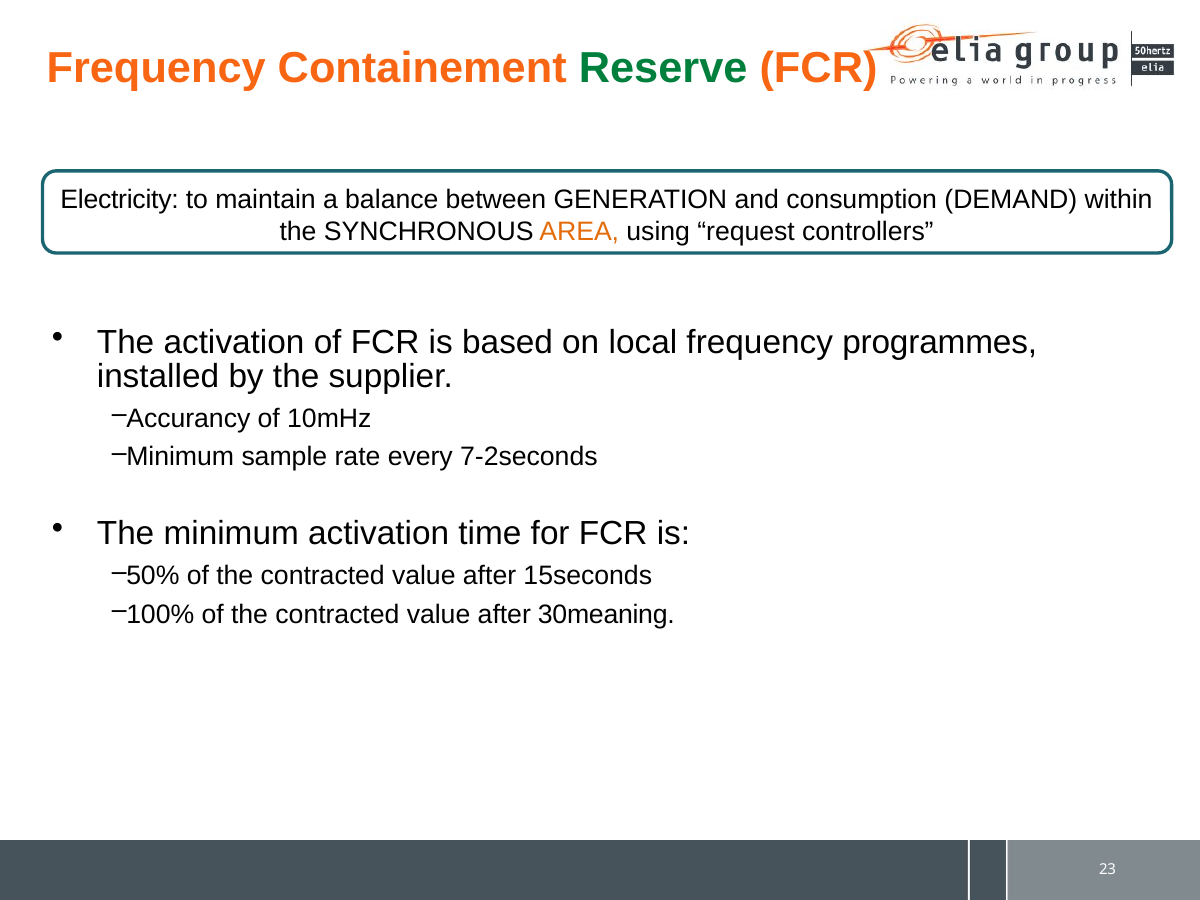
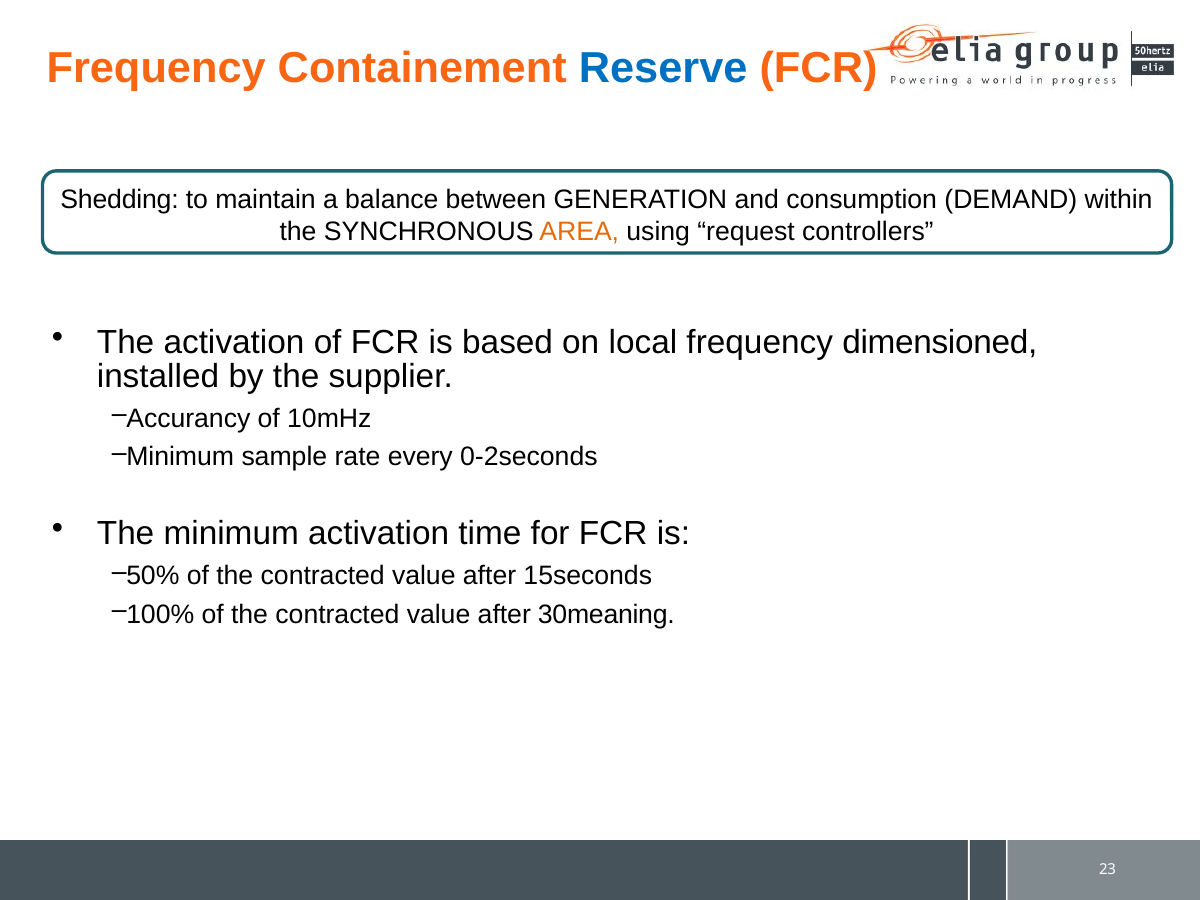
Reserve colour: green -> blue (663, 68)
Electricity: Electricity -> Shedding (120, 200)
programmes: programmes -> dimensioned (940, 343)
7-2seconds: 7-2seconds -> 0-2seconds (529, 457)
